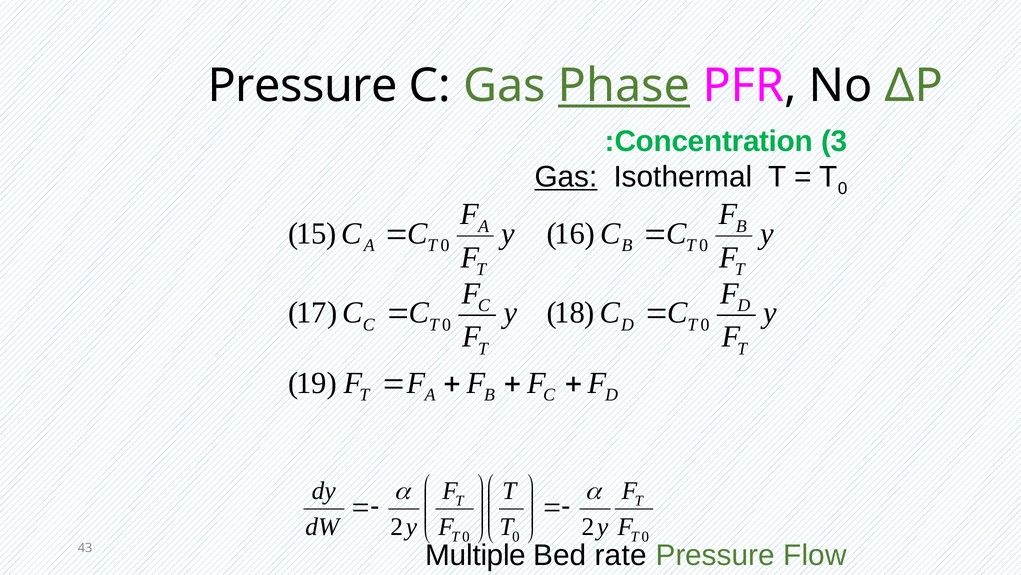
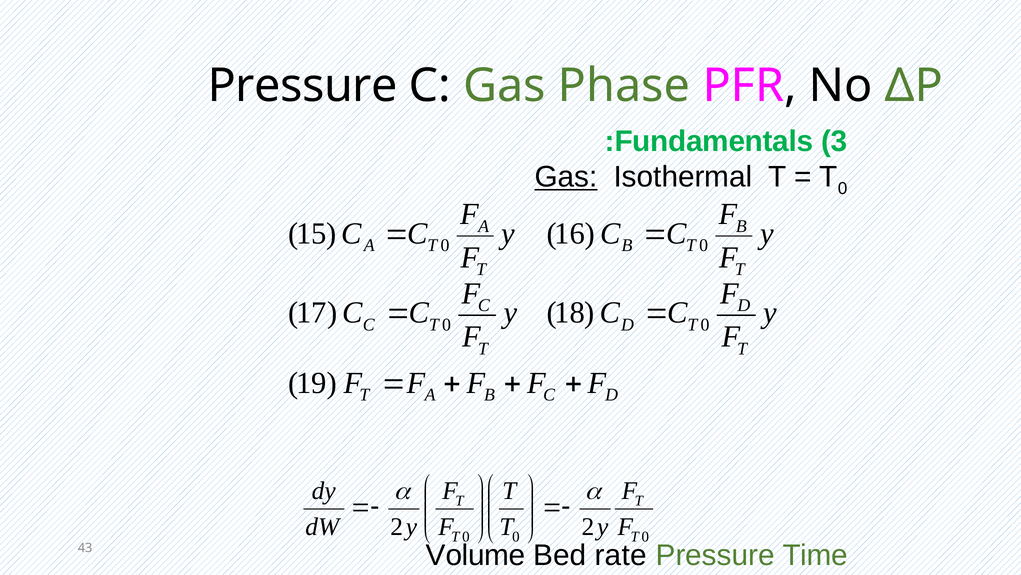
Phase underline: present -> none (624, 86)
Concentration: Concentration -> Fundamentals (714, 141)
Multiple: Multiple -> Volume (476, 555)
Flow: Flow -> Time (815, 555)
